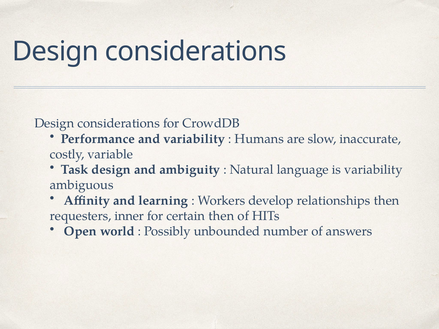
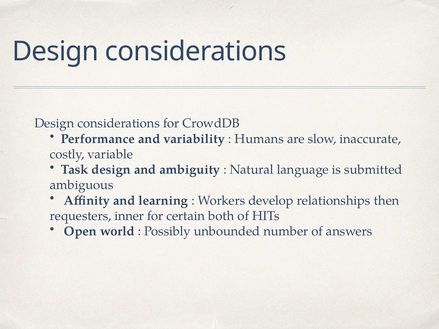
is variability: variability -> submitted (373, 170)
certain then: then -> both (221, 216)
